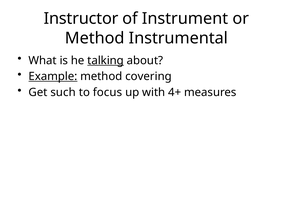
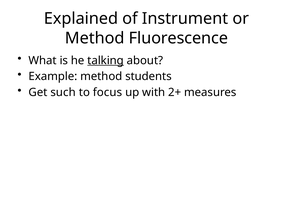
Instructor: Instructor -> Explained (81, 18)
Instrumental: Instrumental -> Fluorescence (178, 38)
Example underline: present -> none (53, 76)
covering: covering -> students (149, 76)
4+: 4+ -> 2+ (175, 92)
